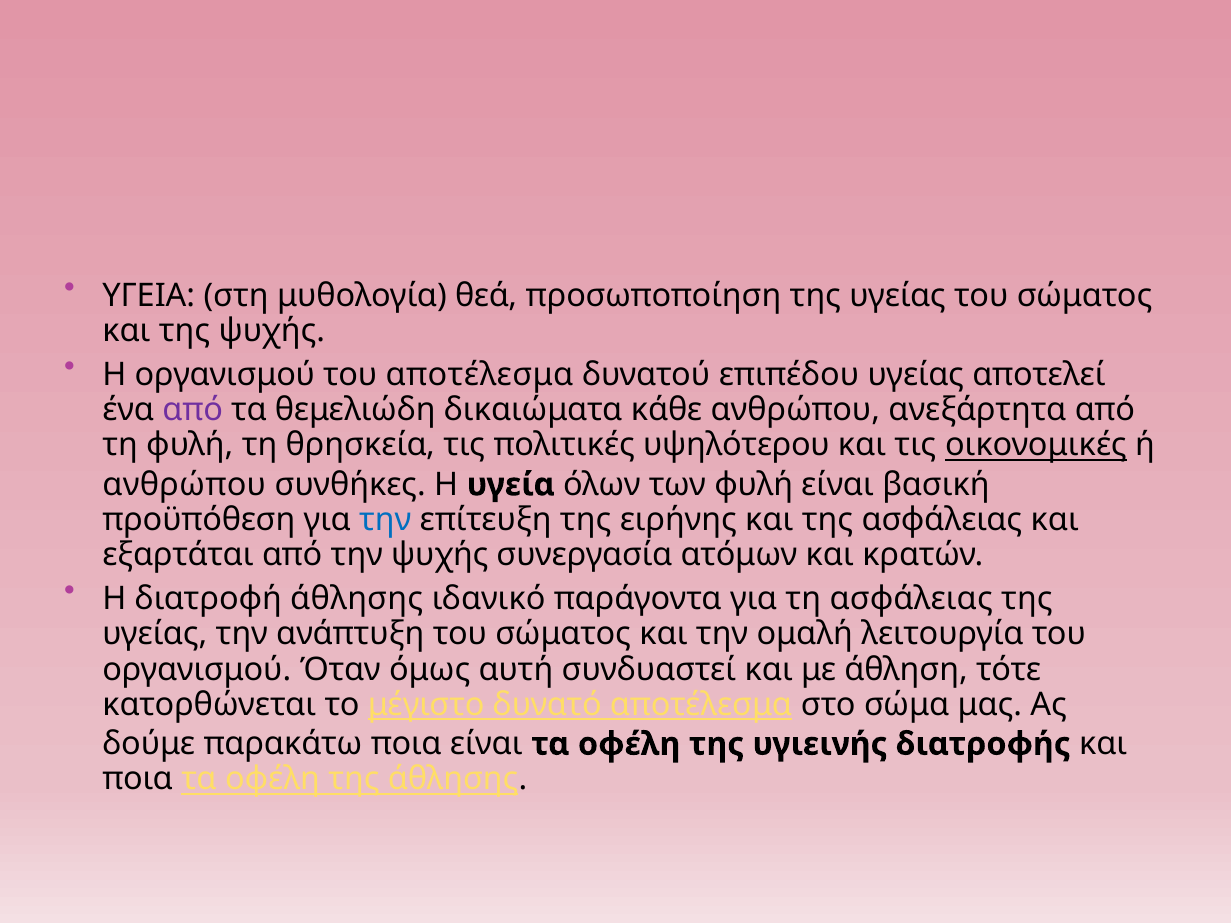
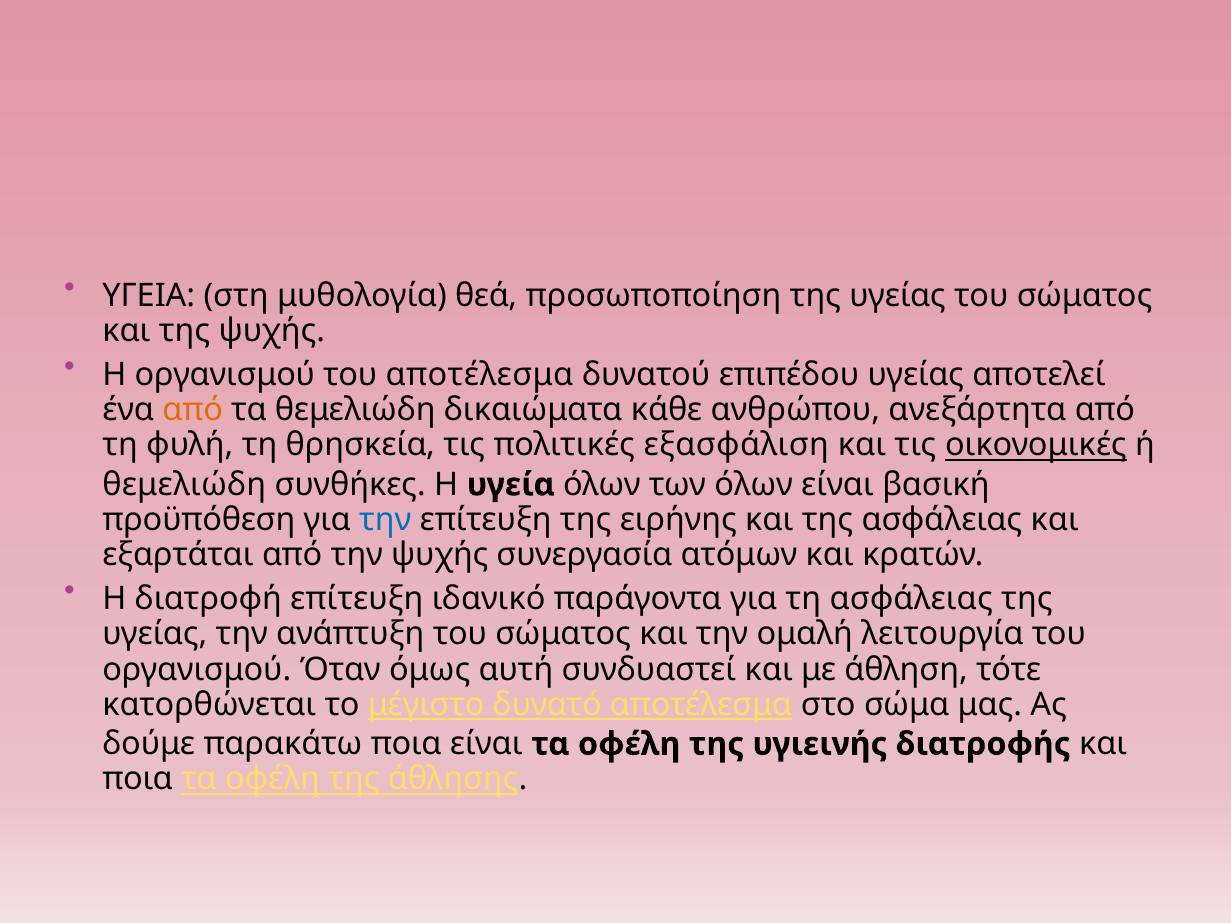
από colour: purple -> orange (193, 410)
υψηλότερου: υψηλότερου -> εξασφάλιση (736, 445)
ανθρώπου: ανθρώπου -> θεμελιώδη (184, 485)
των φυλή: φυλή -> όλων (754, 485)
διατροφή άθλησης: άθλησης -> επίτευξη (357, 599)
